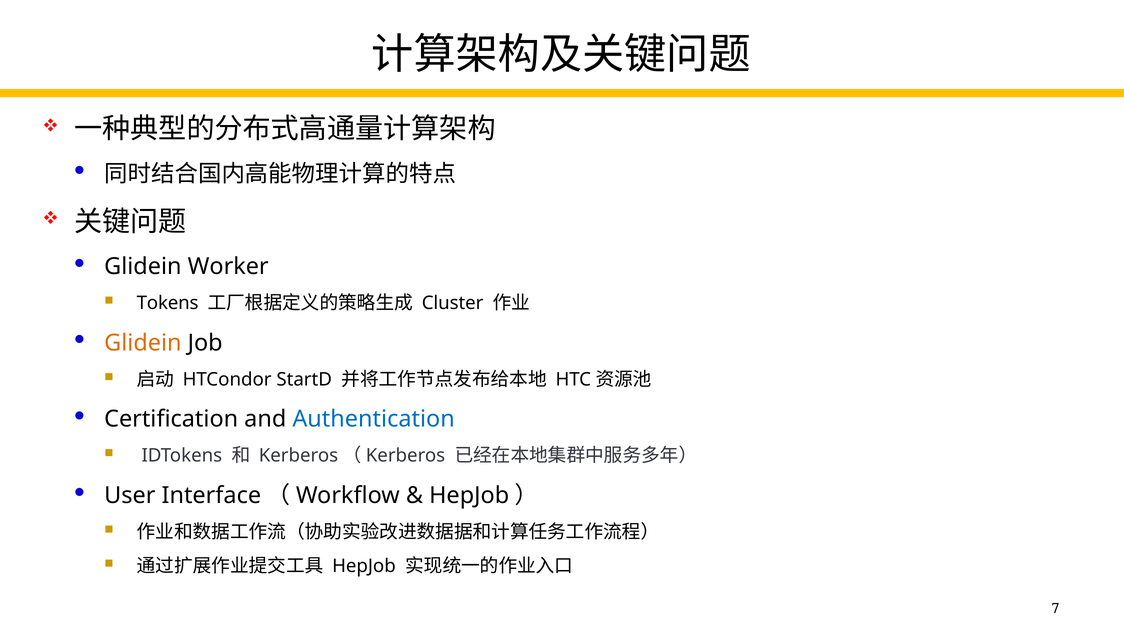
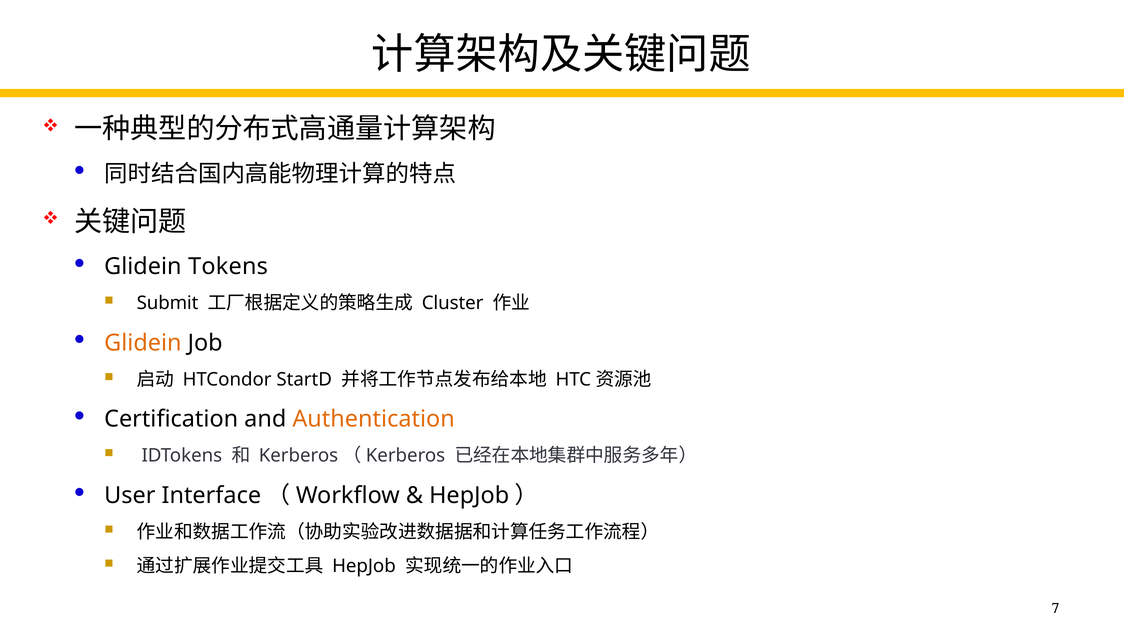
Worker: Worker -> Tokens (228, 267)
Tokens: Tokens -> Submit (168, 303)
Authentication colour: blue -> orange (374, 419)
